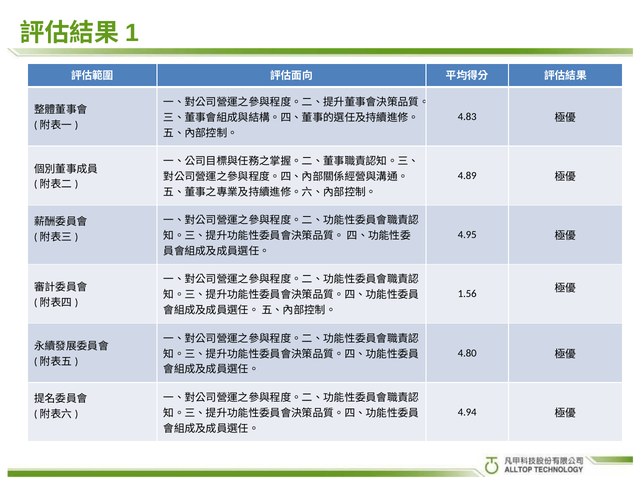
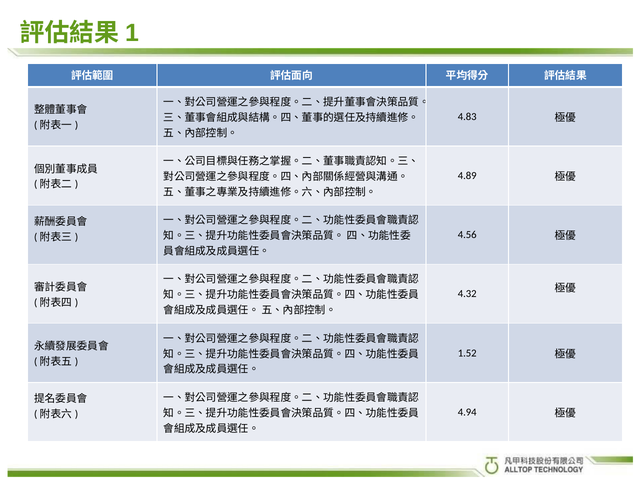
4.95: 4.95 -> 4.56 (467, 235)
1.56: 1.56 -> 4.32 (467, 294)
4.80: 4.80 -> 1.52 (467, 353)
